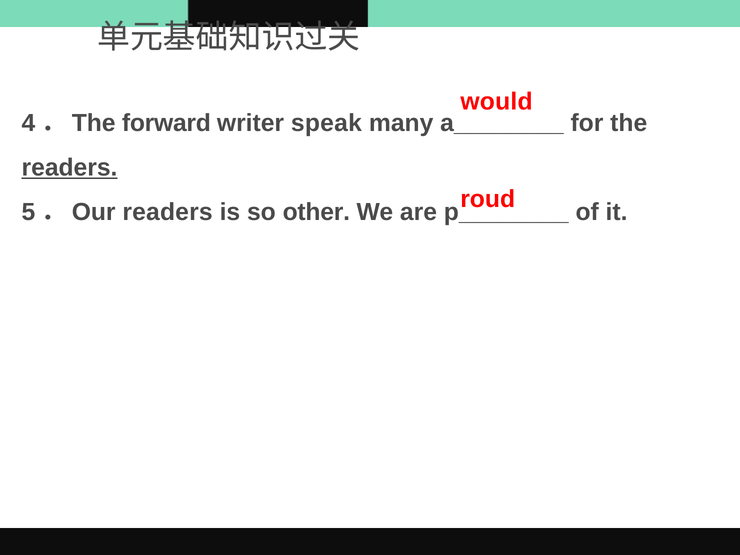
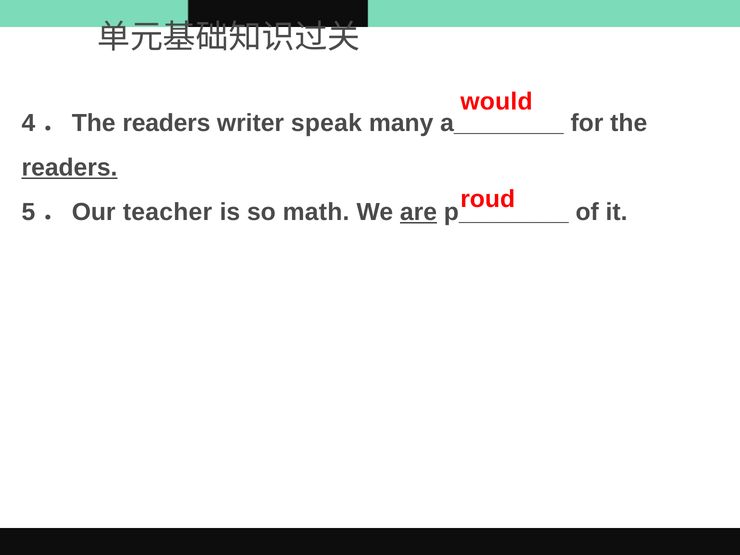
4．The forward: forward -> readers (166, 123)
5．Our readers: readers -> teacher (168, 212)
other: other -> math (316, 212)
are underline: none -> present (418, 212)
